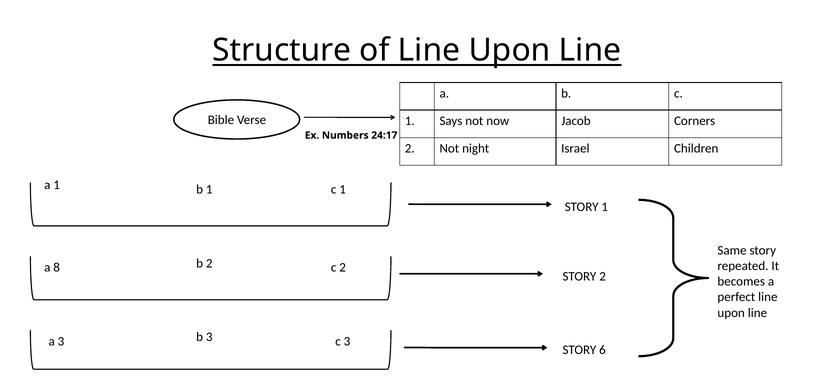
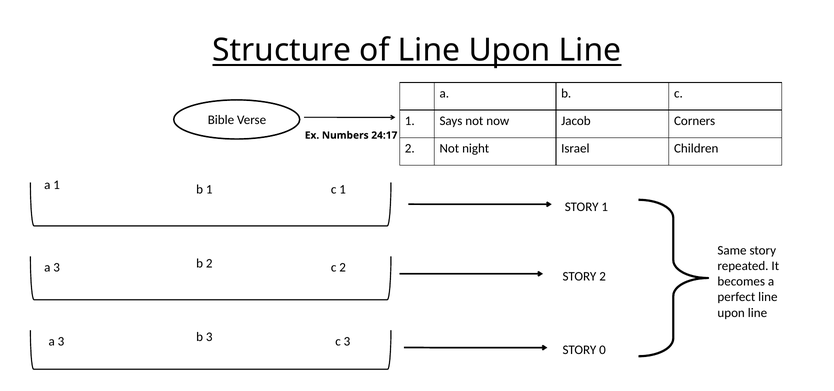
8: 8 -> 3 (57, 268)
6: 6 -> 0 (603, 350)
